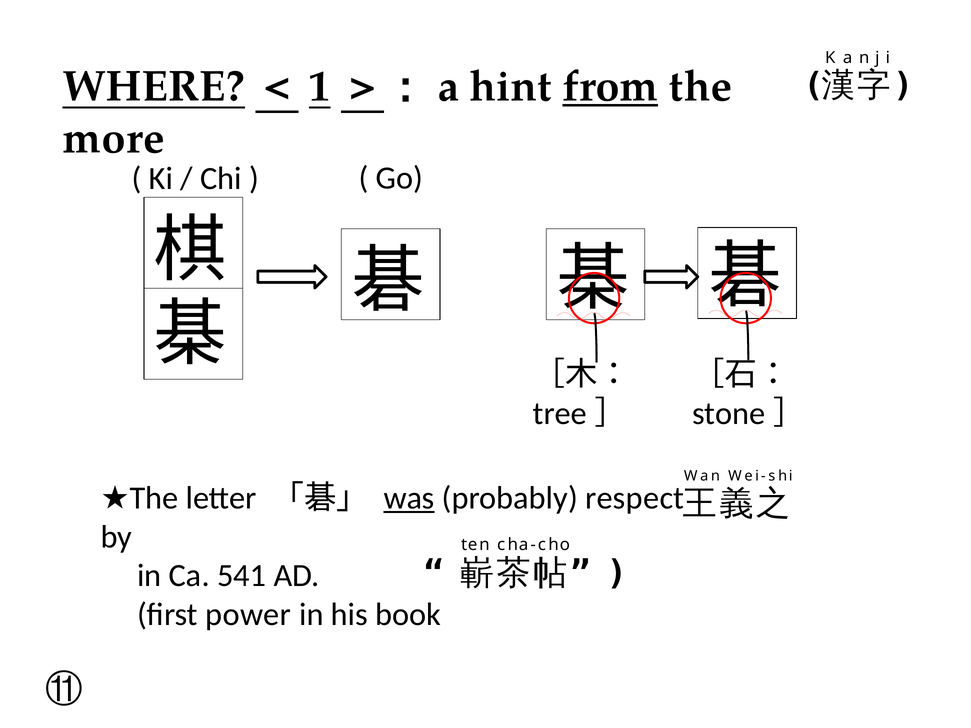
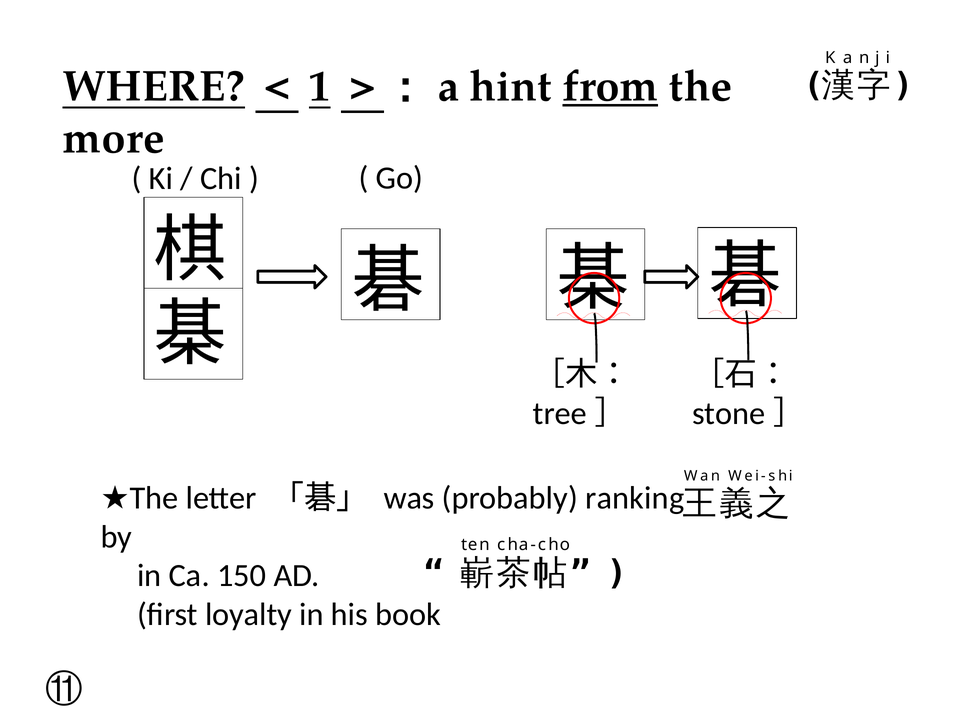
was underline: present -> none (409, 498)
respect: respect -> ranking (635, 498)
541: 541 -> 150 (242, 576)
power: power -> loyalty (248, 615)
